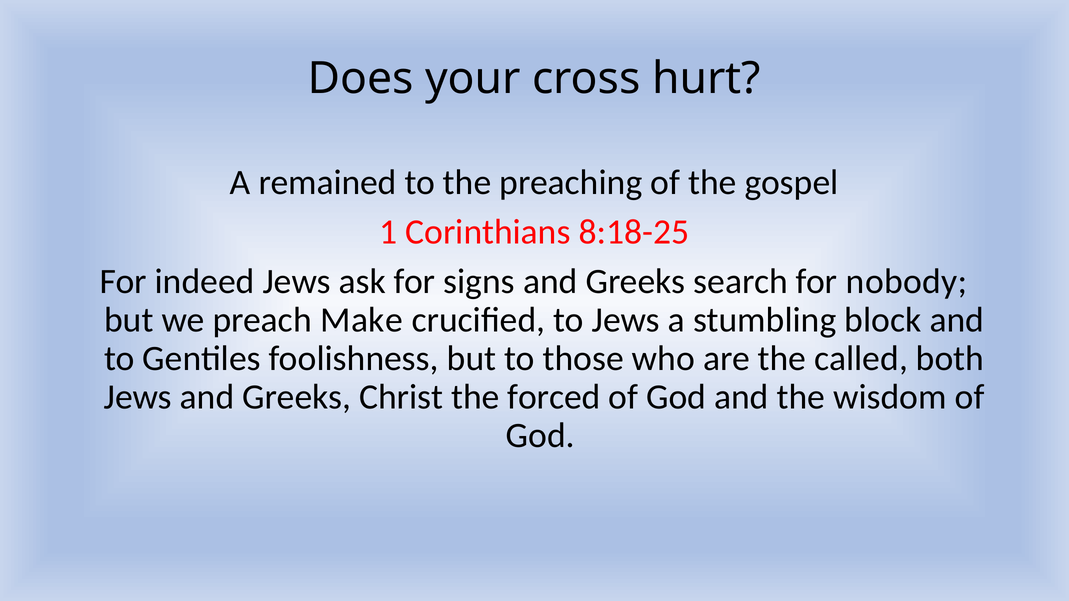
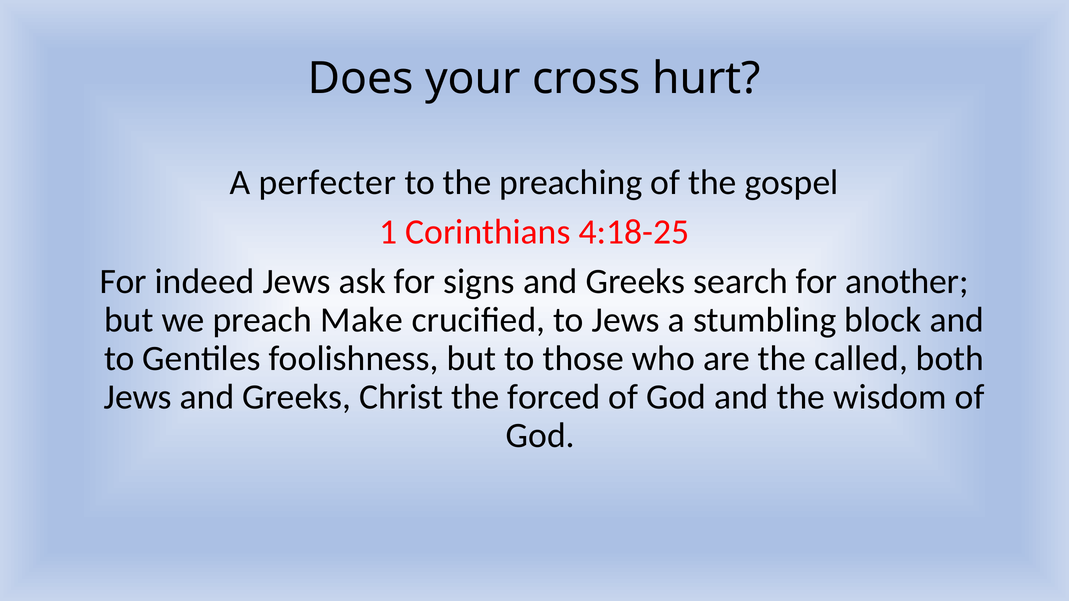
remained: remained -> perfecter (327, 183)
8:18-25: 8:18-25 -> 4:18-25 (634, 232)
nobody: nobody -> another (907, 282)
